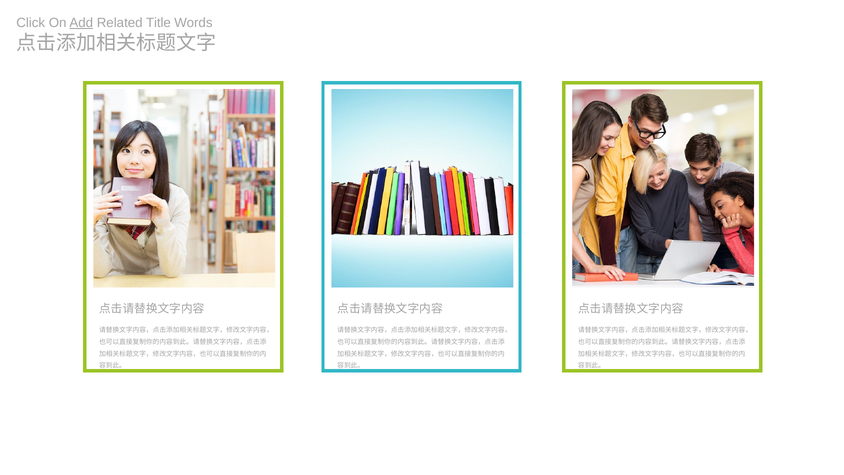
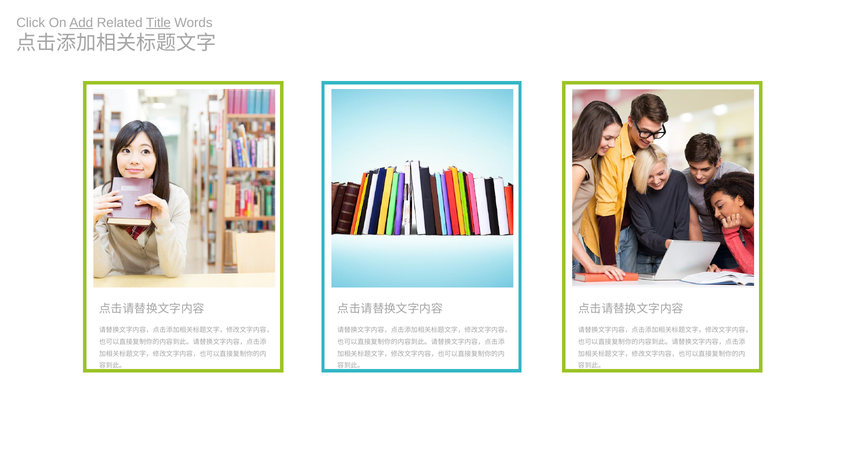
Title underline: none -> present (158, 23)
